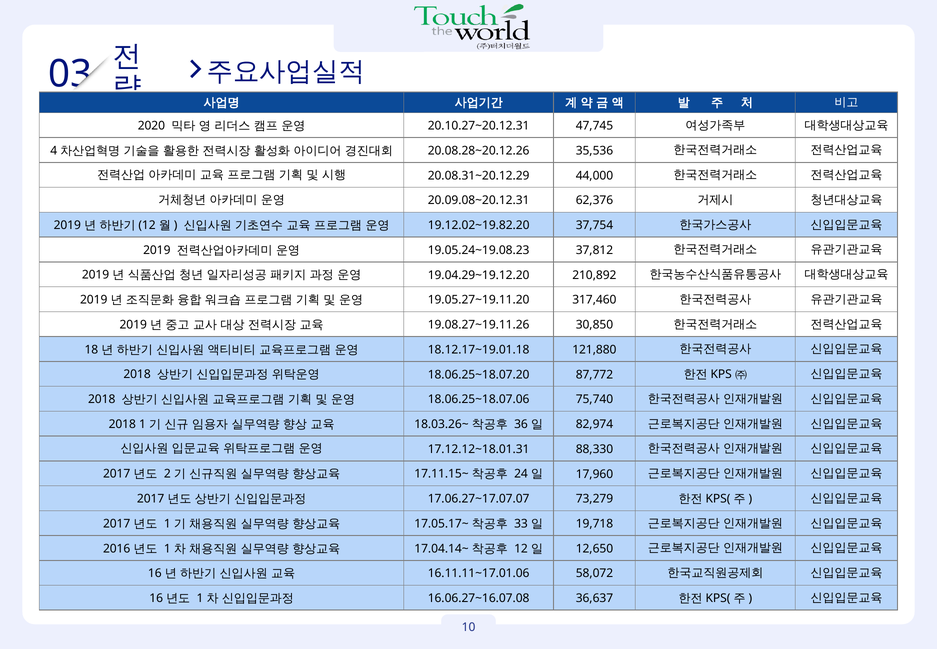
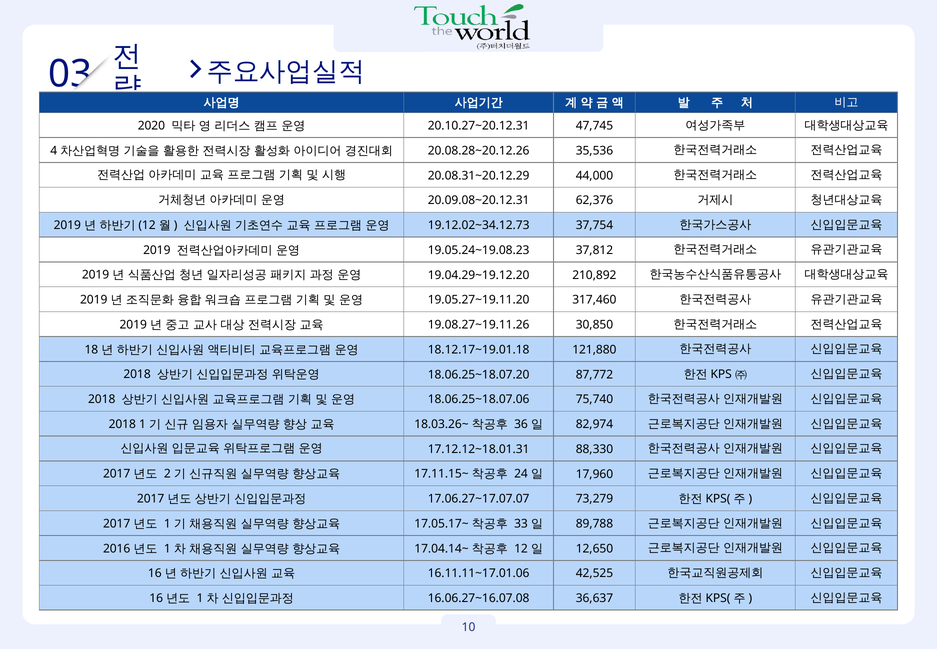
19.12.02~19.82.20: 19.12.02~19.82.20 -> 19.12.02~34.12.73 (479, 225)
19,718: 19,718 -> 89,788 (594, 524)
58,072: 58,072 -> 42,525 (594, 573)
